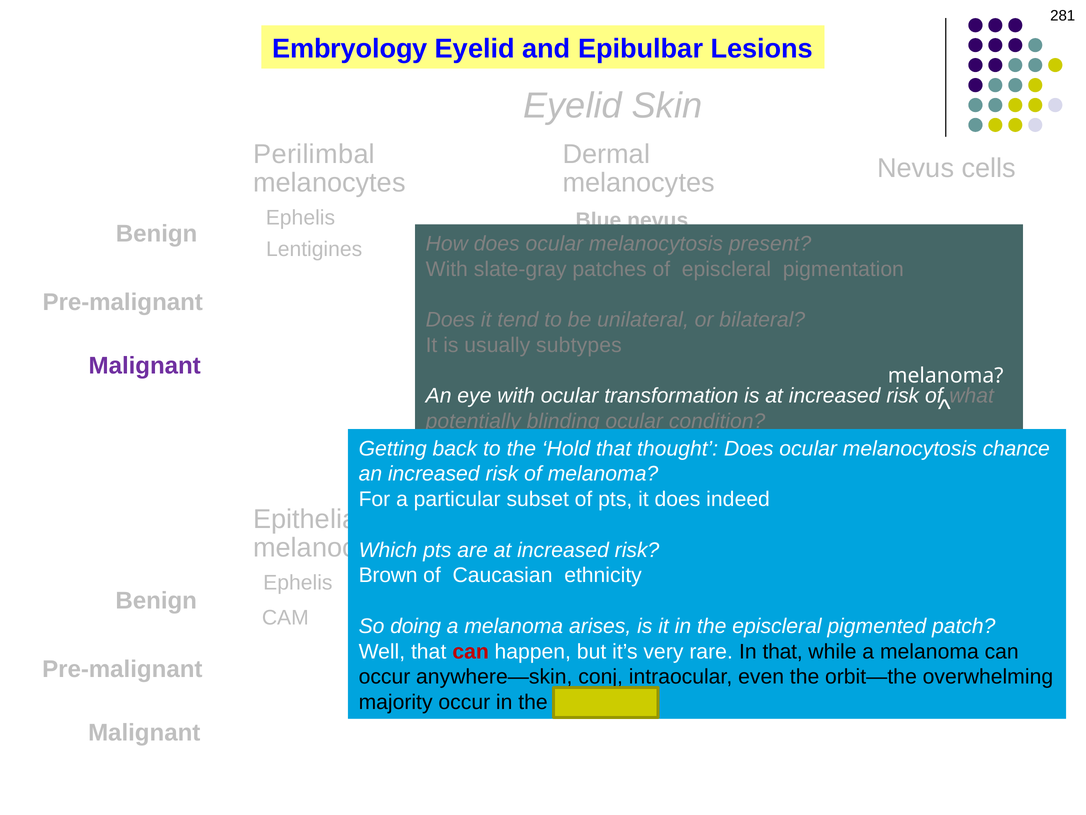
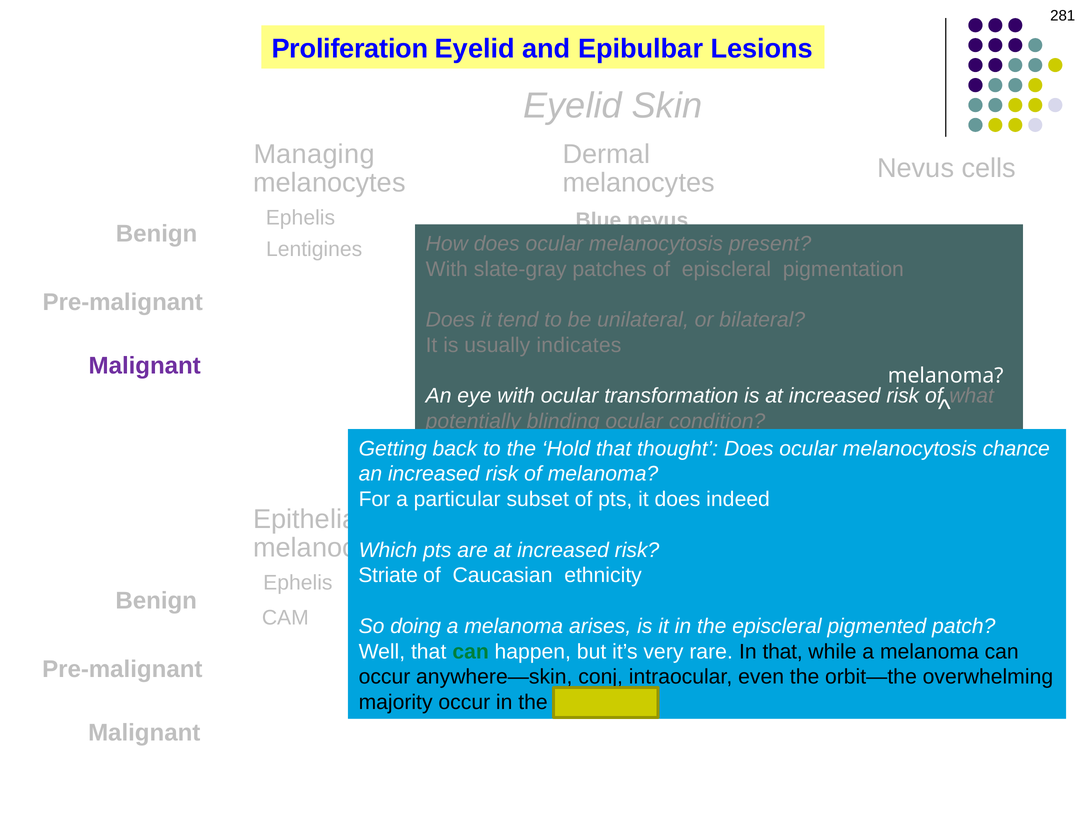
Embryology: Embryology -> Proliferation (350, 49)
Perilimbal: Perilimbal -> Managing (314, 154)
subtypes: subtypes -> indicates (579, 345)
Brown: Brown -> Striate (388, 575)
can colour: red -> green (471, 651)
